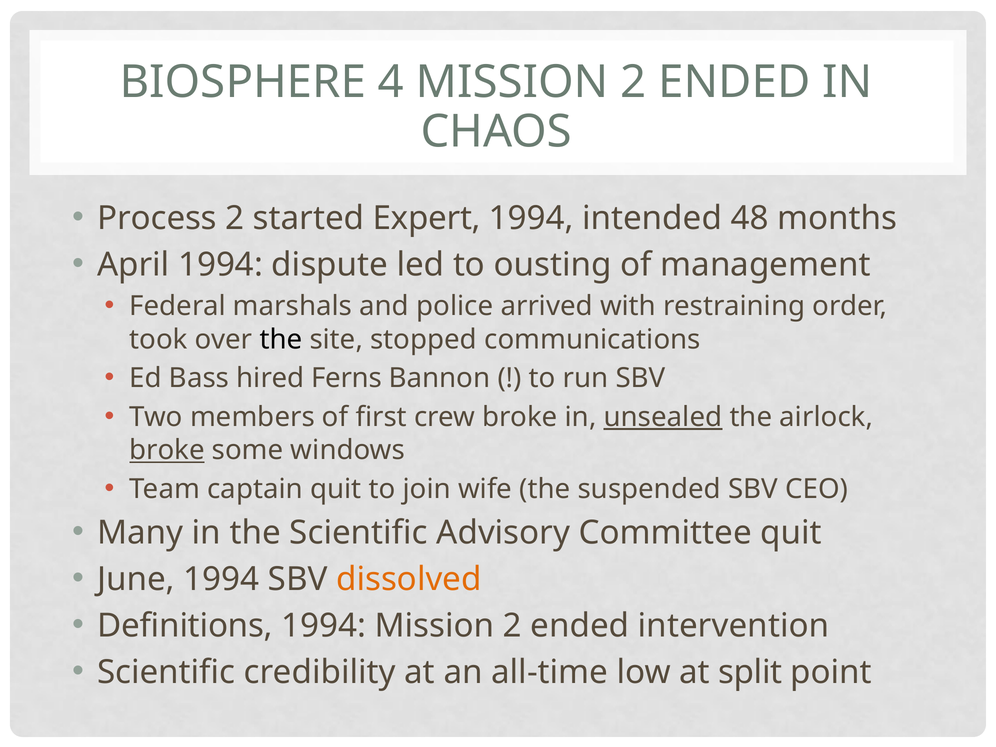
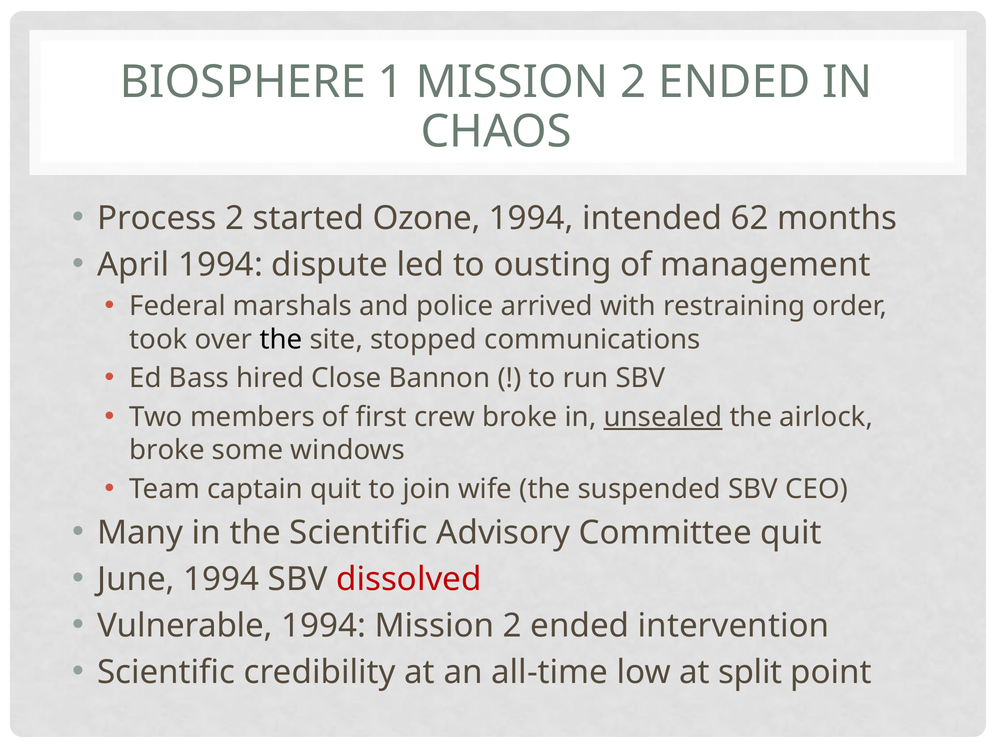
4: 4 -> 1 (391, 82)
Expert: Expert -> Ozone (427, 218)
48: 48 -> 62 (750, 218)
Ferns: Ferns -> Close (346, 378)
broke underline: present -> none (167, 450)
dissolved colour: orange -> red (409, 579)
Definitions: Definitions -> Vulnerable (185, 626)
